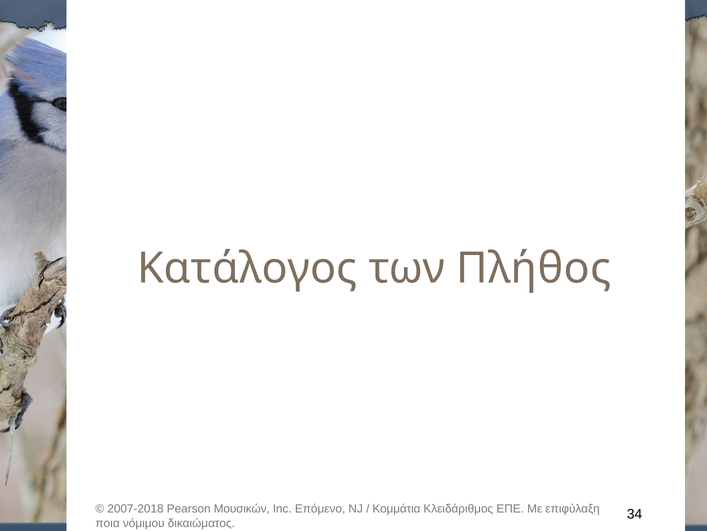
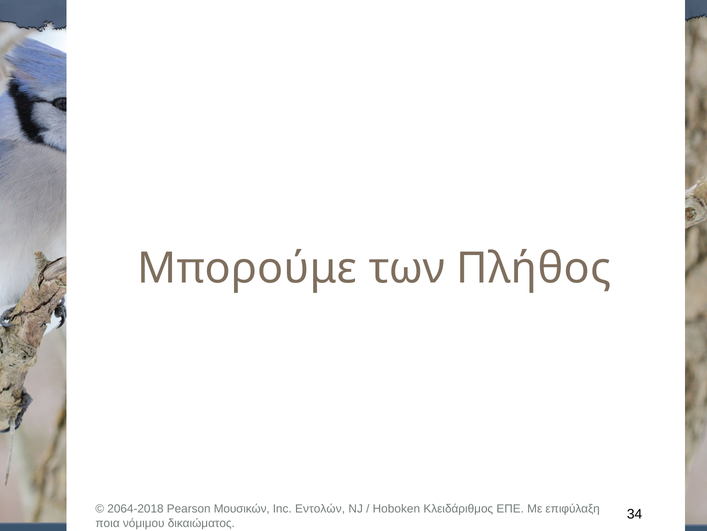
Κατάλογος: Κατάλογος -> Μπορούμε (247, 268)
2007-2018: 2007-2018 -> 2064-2018 (135, 508)
Επόμενο: Επόμενο -> Εντολών (320, 508)
Κομμάτια: Κομμάτια -> Hoboken (396, 508)
